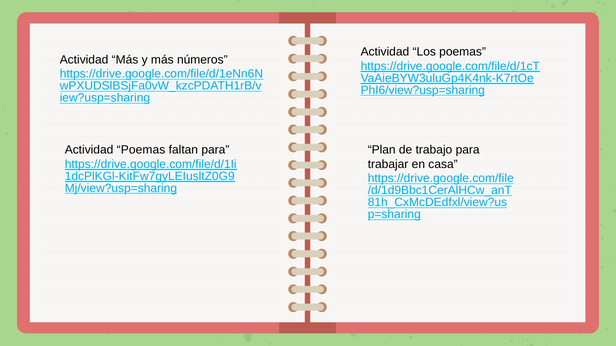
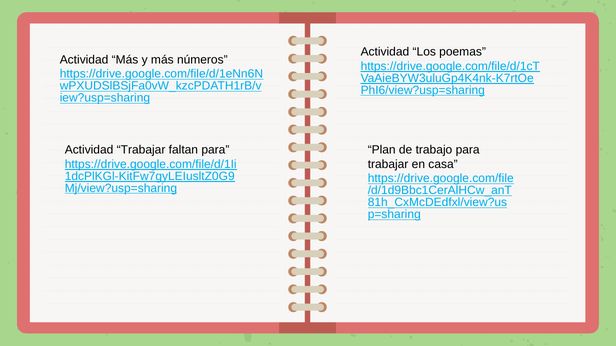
Actividad Poemas: Poemas -> Trabajar (141, 150)
